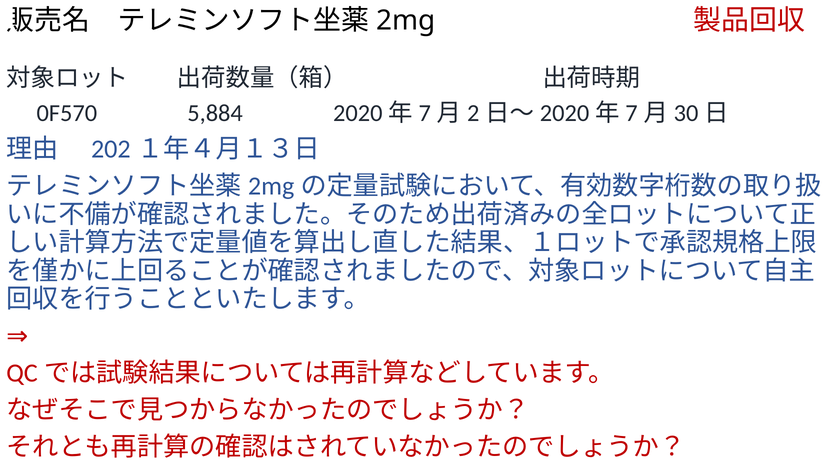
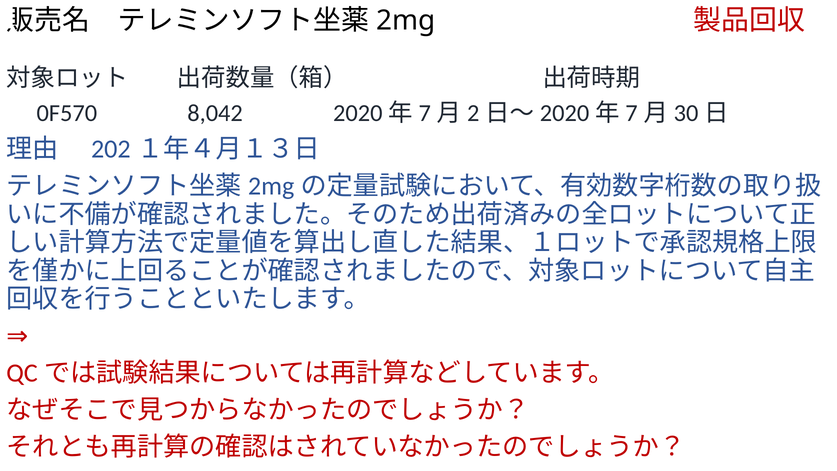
5,884: 5,884 -> 8,042 (215, 113)
